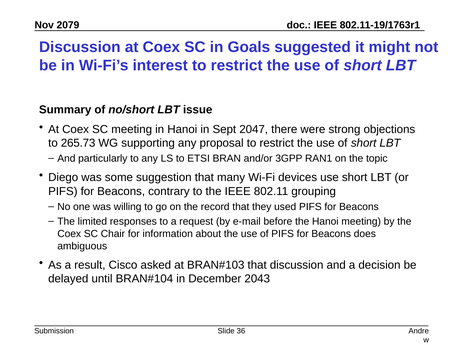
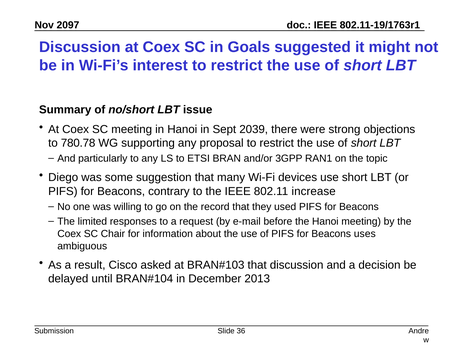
2079: 2079 -> 2097 (68, 25)
2047: 2047 -> 2039 (254, 129)
265.73: 265.73 -> 780.78 (78, 143)
grouping: grouping -> increase (314, 191)
does: does -> uses (365, 233)
2043: 2043 -> 2013 (257, 278)
